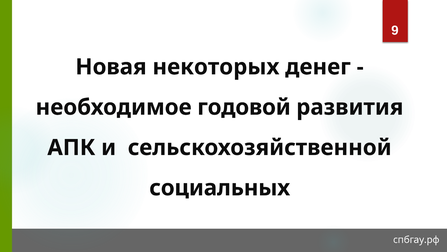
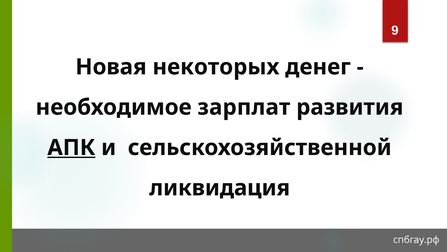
годовой: годовой -> зарплат (244, 107)
АПК underline: none -> present (71, 147)
социальных: социальных -> ликвидация (220, 188)
